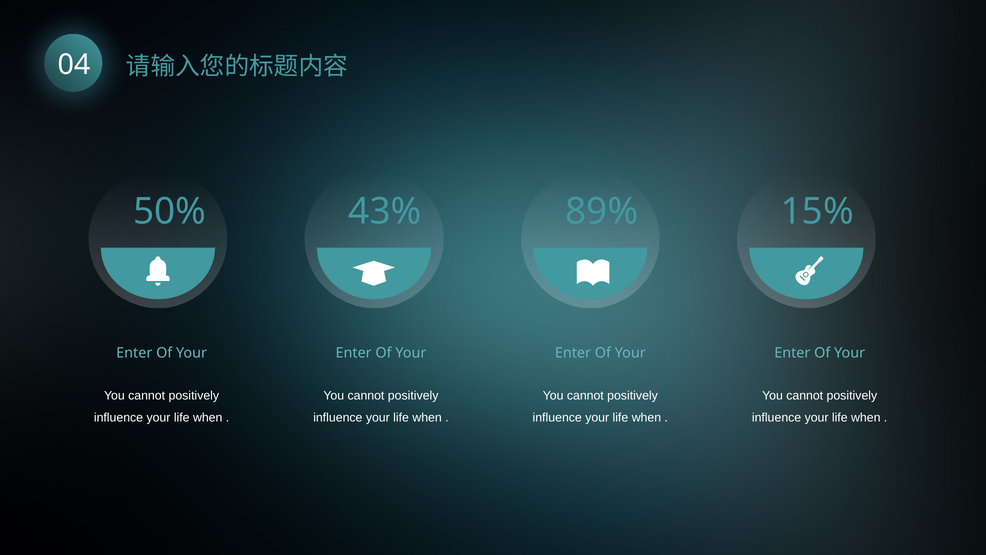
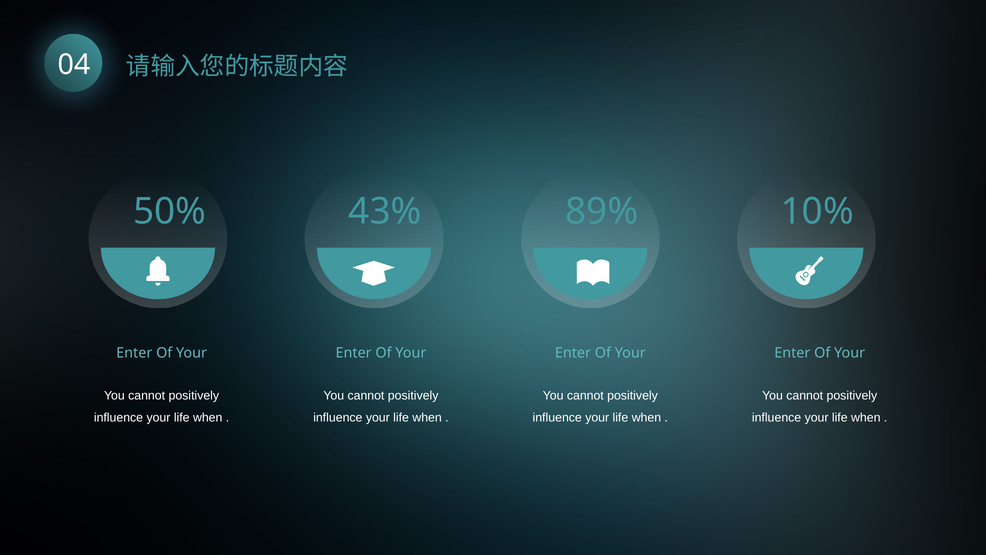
15%: 15% -> 10% (817, 211)
